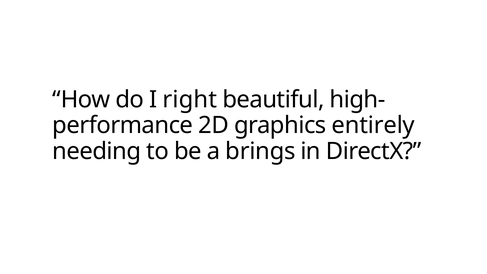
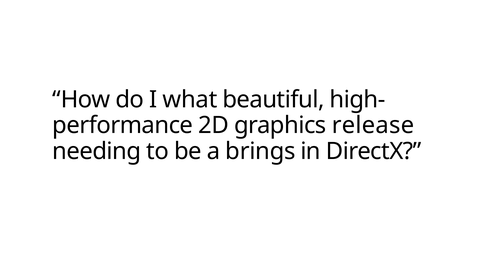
right: right -> what (190, 100)
entirely: entirely -> release (373, 125)
